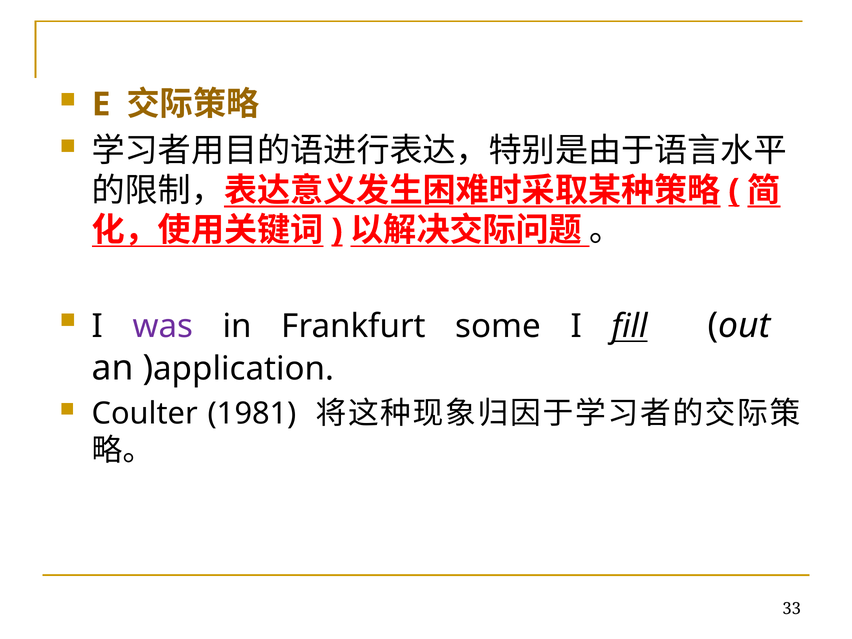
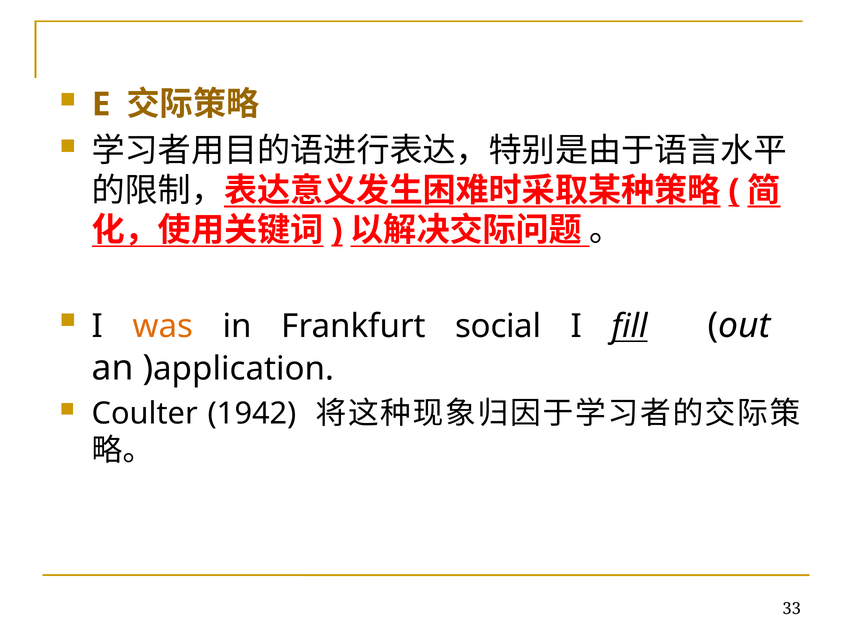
was colour: purple -> orange (163, 326)
some: some -> social (498, 326)
1981: 1981 -> 1942 (252, 413)
